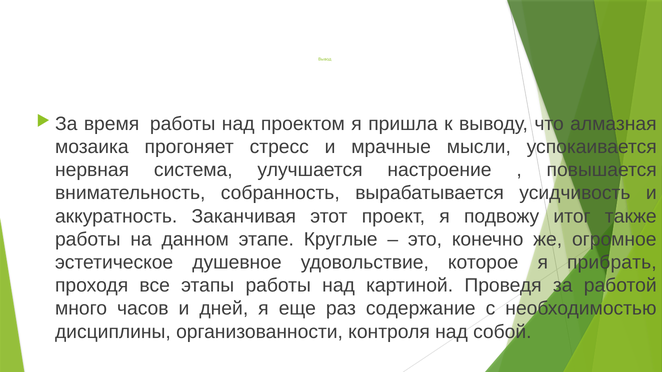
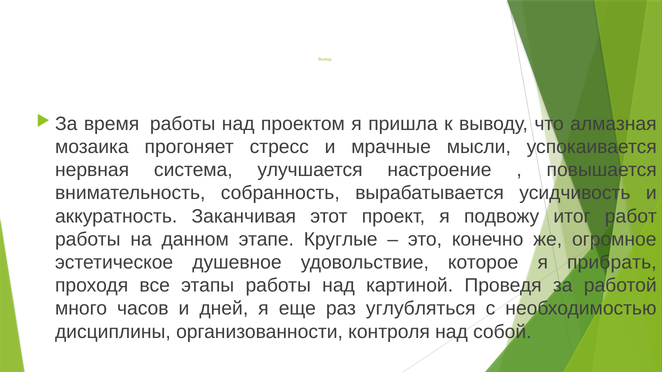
также: также -> работ (631, 216)
содержание: содержание -> углубляться (421, 309)
